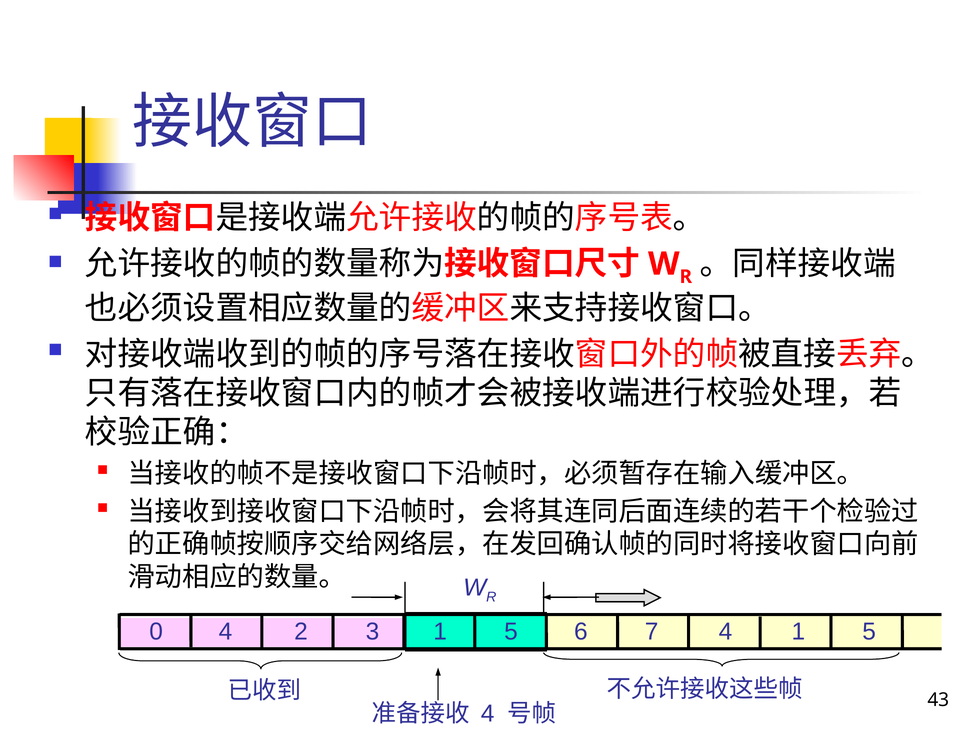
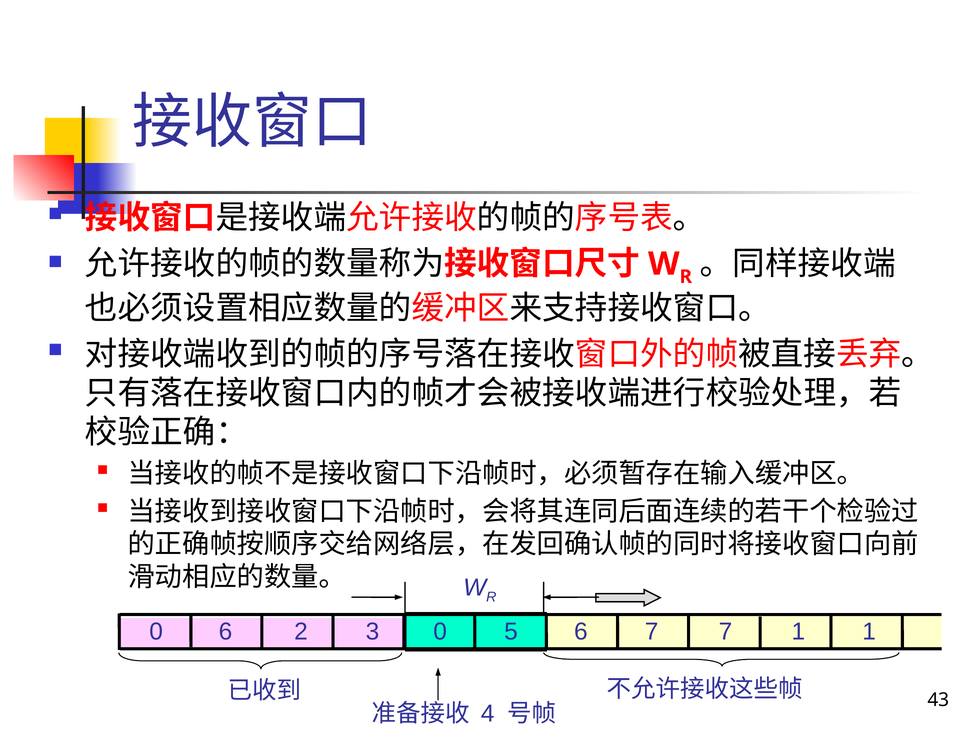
0 4: 4 -> 6 (225, 631)
3 1: 1 -> 0 (440, 631)
7 4: 4 -> 7 (726, 631)
5: 5 -> 1 (869, 631)
